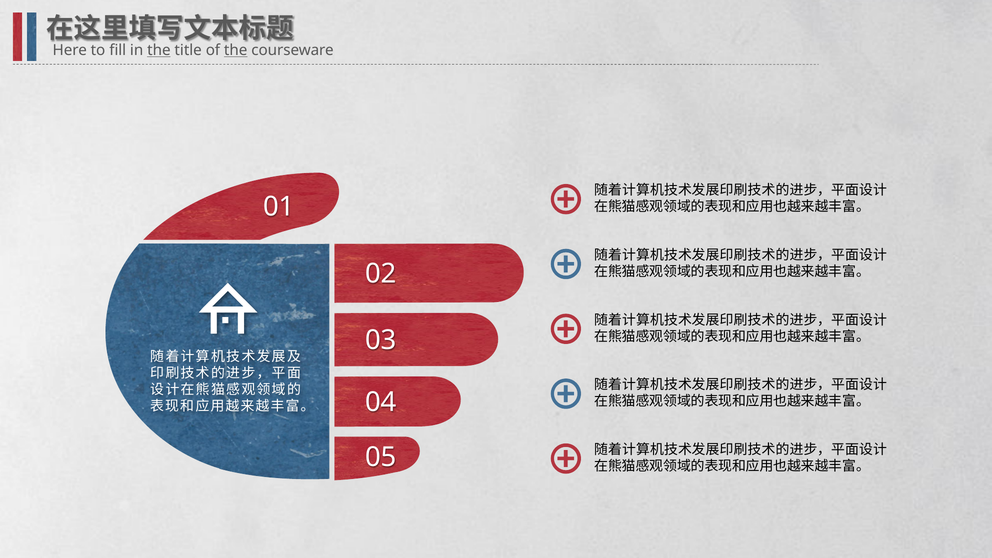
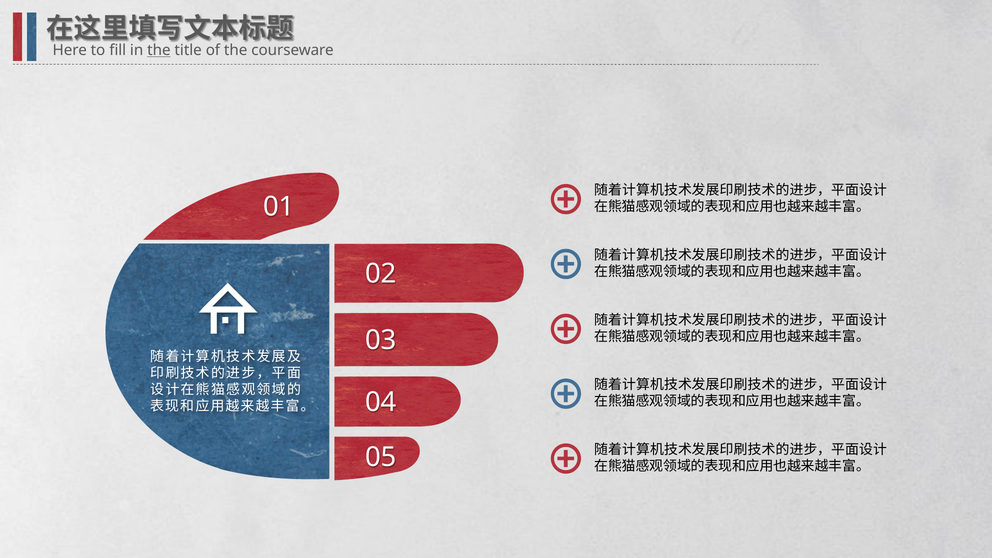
the underline: present -> none (236, 50)
